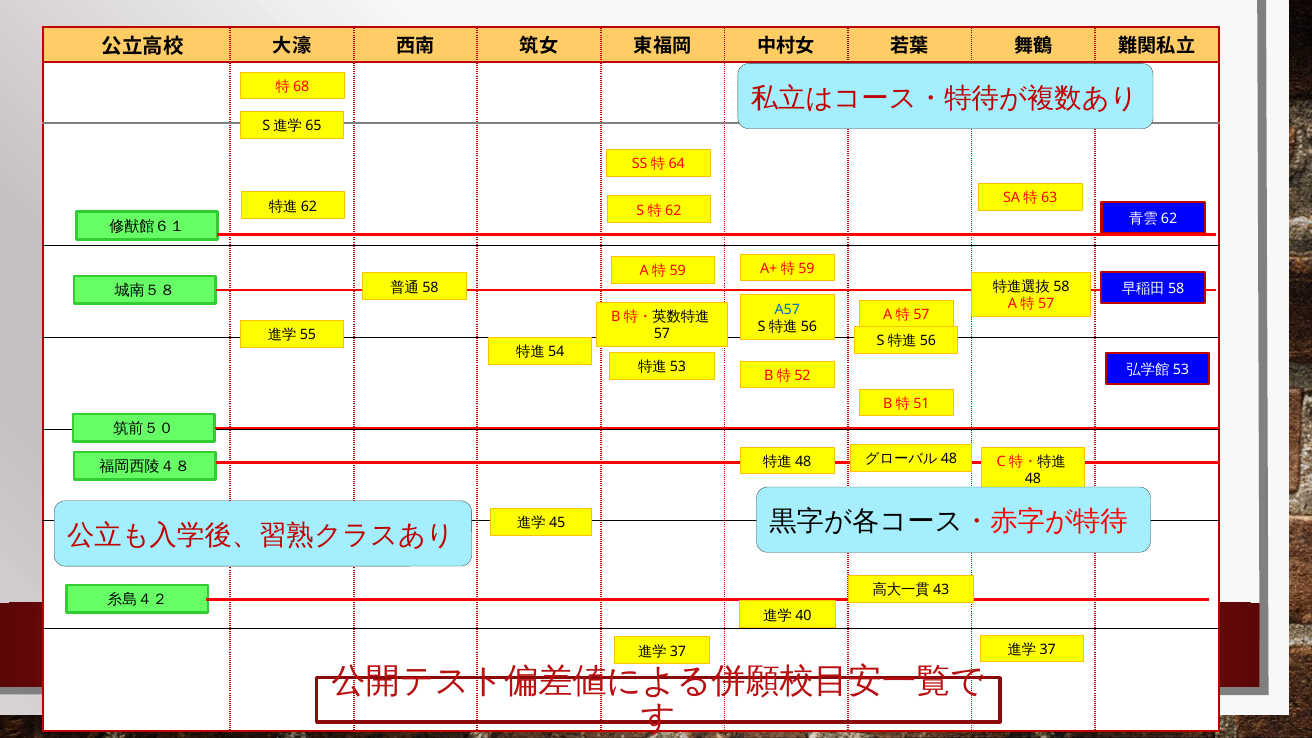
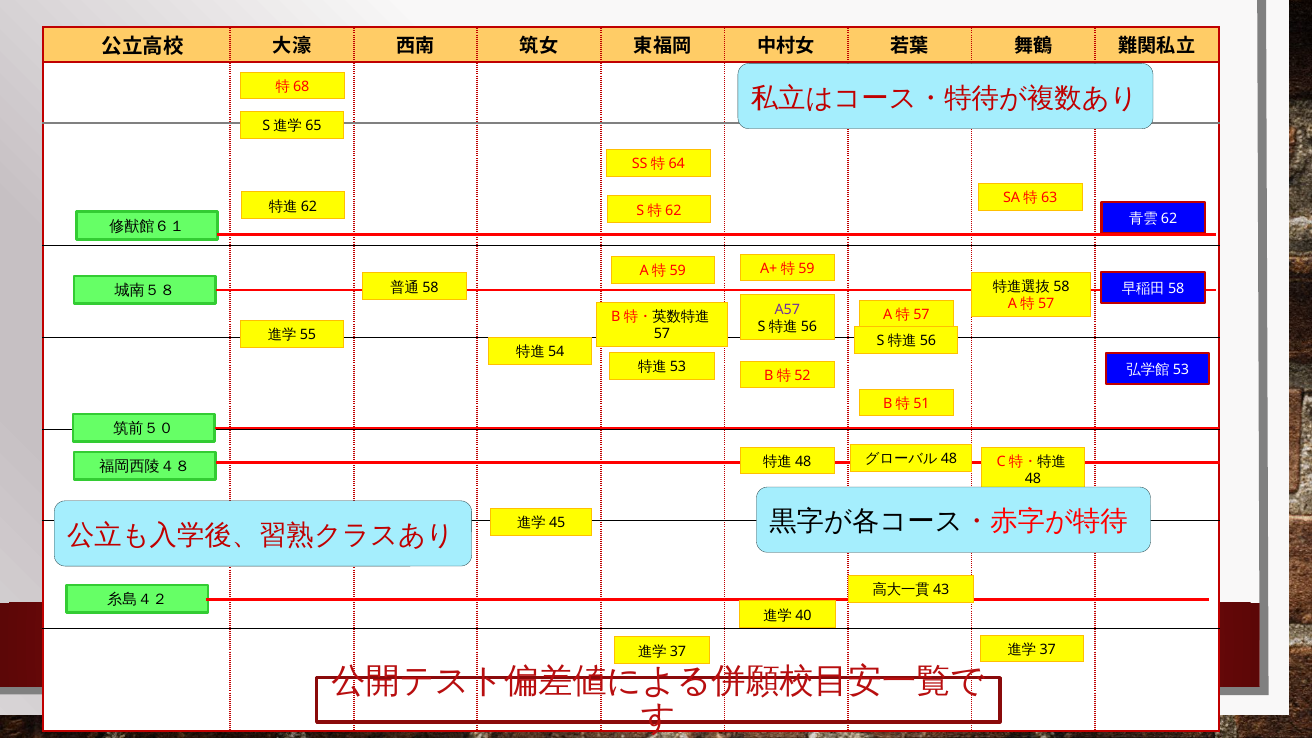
A57 colour: blue -> purple (787, 309)
